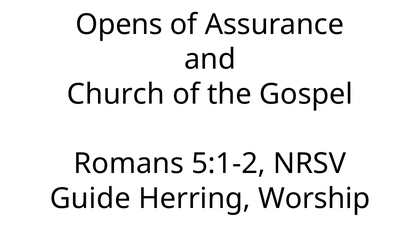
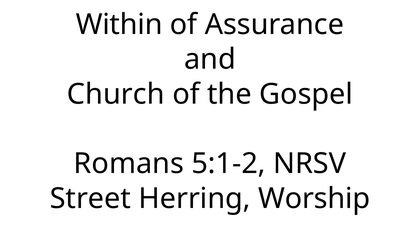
Opens: Opens -> Within (119, 25)
Guide: Guide -> Street (90, 198)
